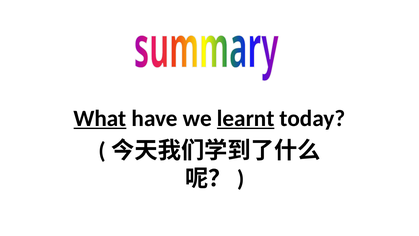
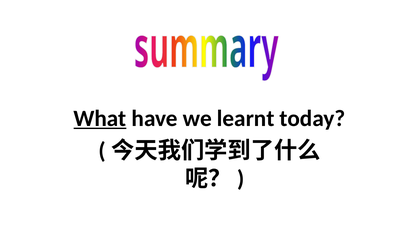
learnt underline: present -> none (246, 118)
